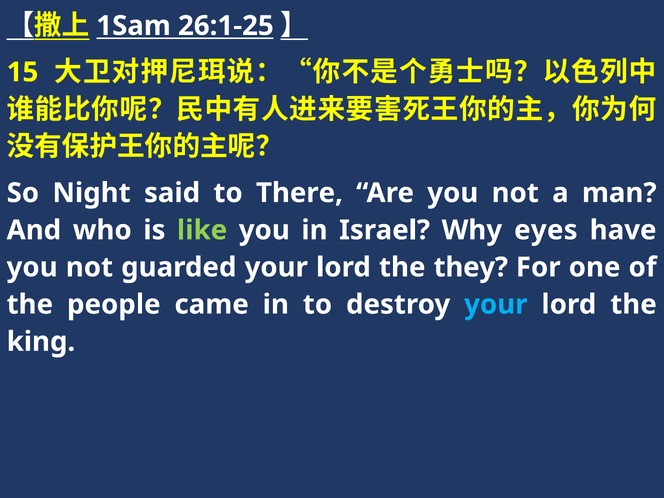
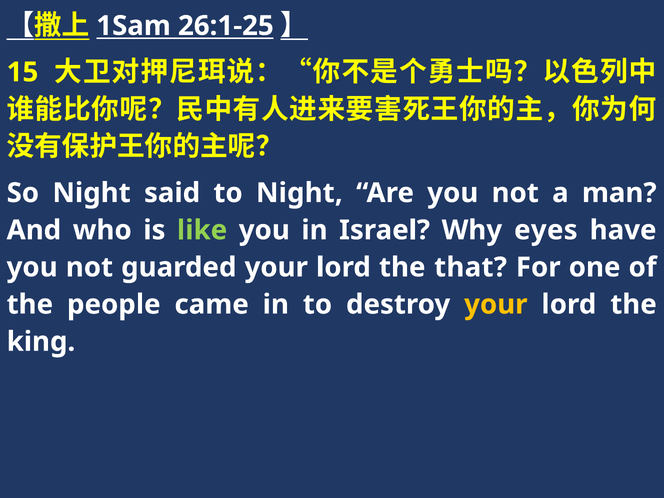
to There: There -> Night (299, 193)
they: they -> that (471, 267)
your colour: light blue -> yellow (496, 304)
